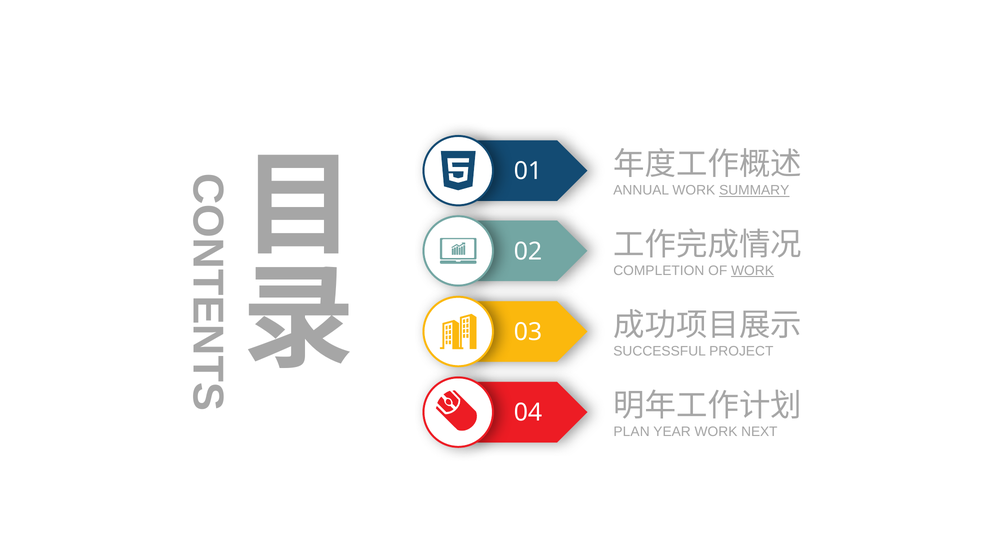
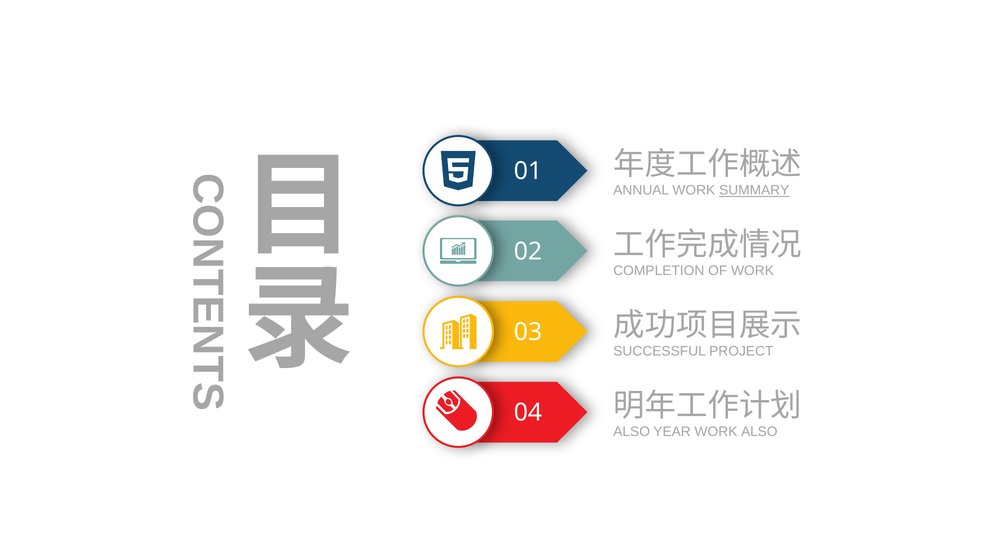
WORK underline: present -> none (753, 271)
PLAN: PLAN -> ALSO (632, 432)
WORK NEXT: NEXT -> ALSO (759, 432)
